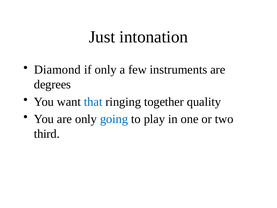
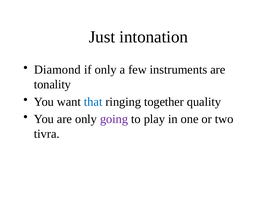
degrees: degrees -> tonality (52, 84)
going colour: blue -> purple (114, 119)
third: third -> tivra (47, 134)
